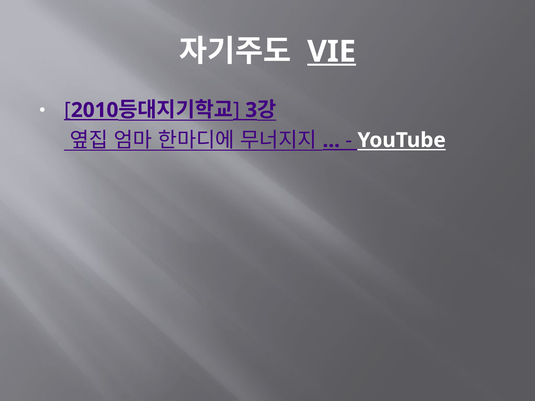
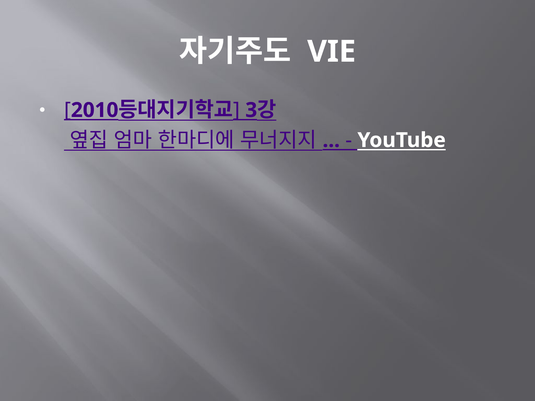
VIE underline: present -> none (332, 52)
